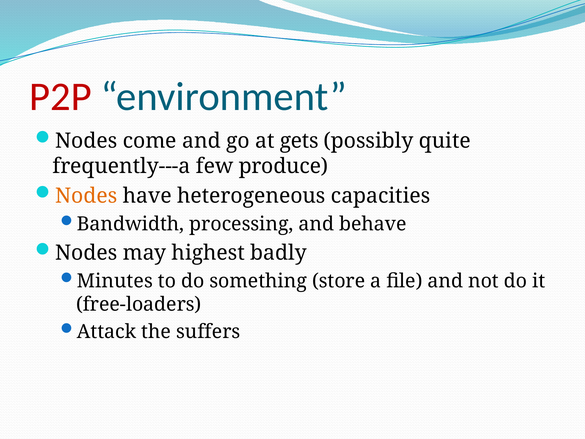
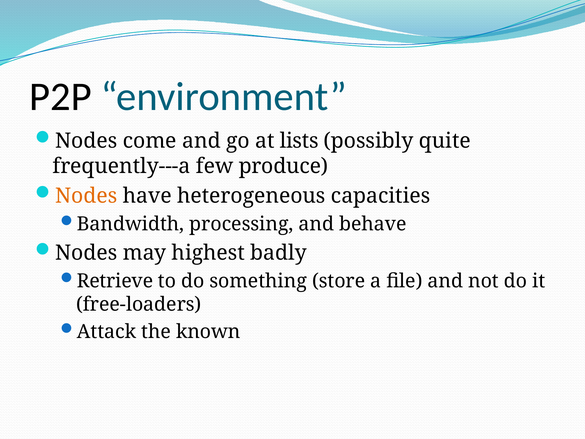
P2P colour: red -> black (60, 97)
gets: gets -> lists (299, 141)
Minutes: Minutes -> Retrieve (115, 281)
suffers: suffers -> known (208, 331)
